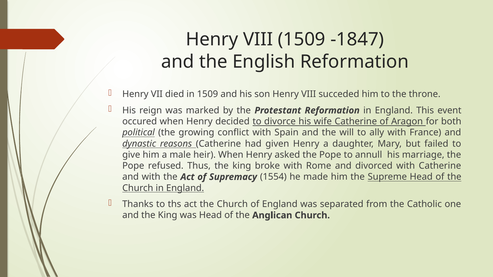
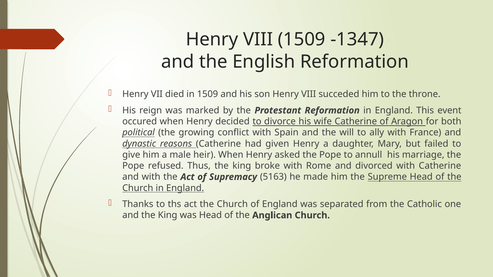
-1847: -1847 -> -1347 (357, 39)
1554: 1554 -> 5163 (273, 177)
